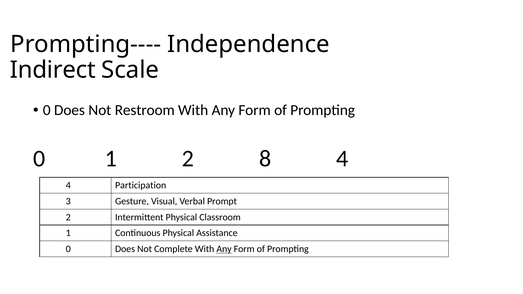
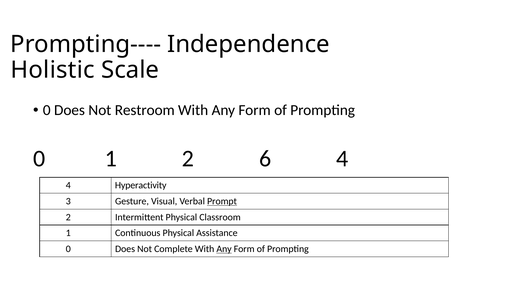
Indirect: Indirect -> Holistic (53, 70)
8: 8 -> 6 (265, 159)
Participation: Participation -> Hyperactivity (141, 186)
Prompt underline: none -> present (222, 201)
